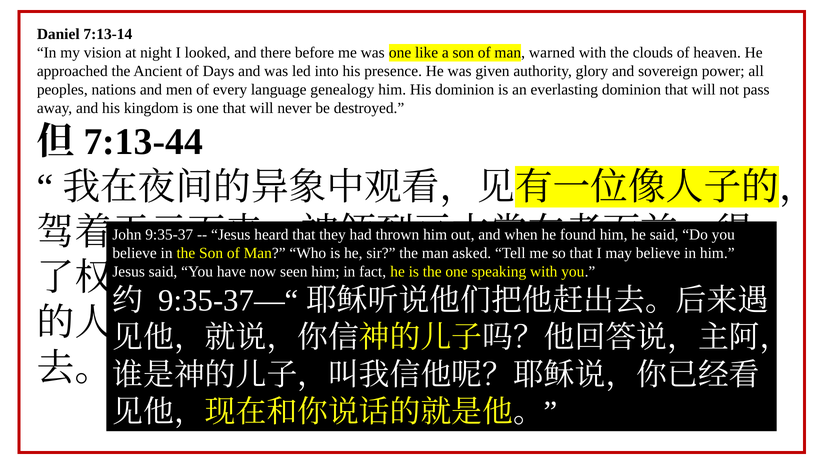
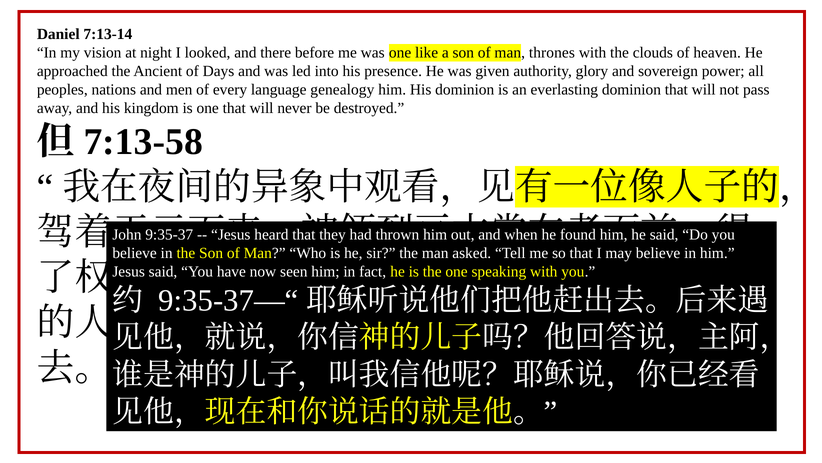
warned: warned -> thrones (552, 53)
7:13-44: 7:13-44 -> 7:13-58 (143, 142)
